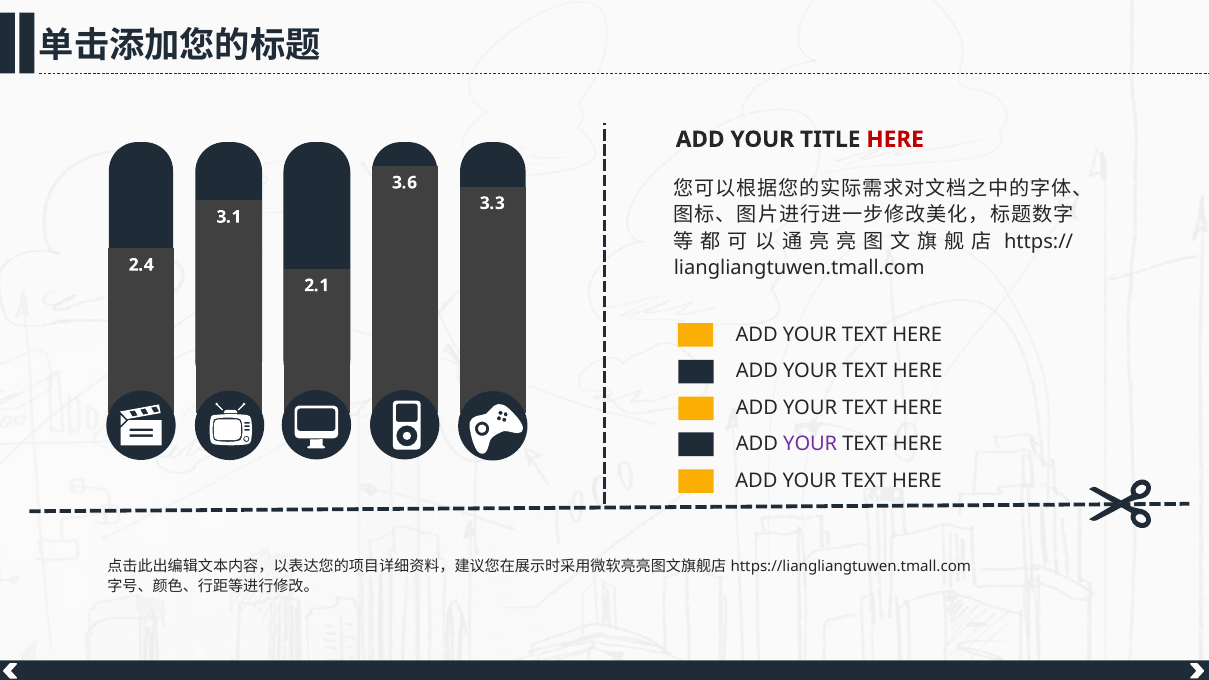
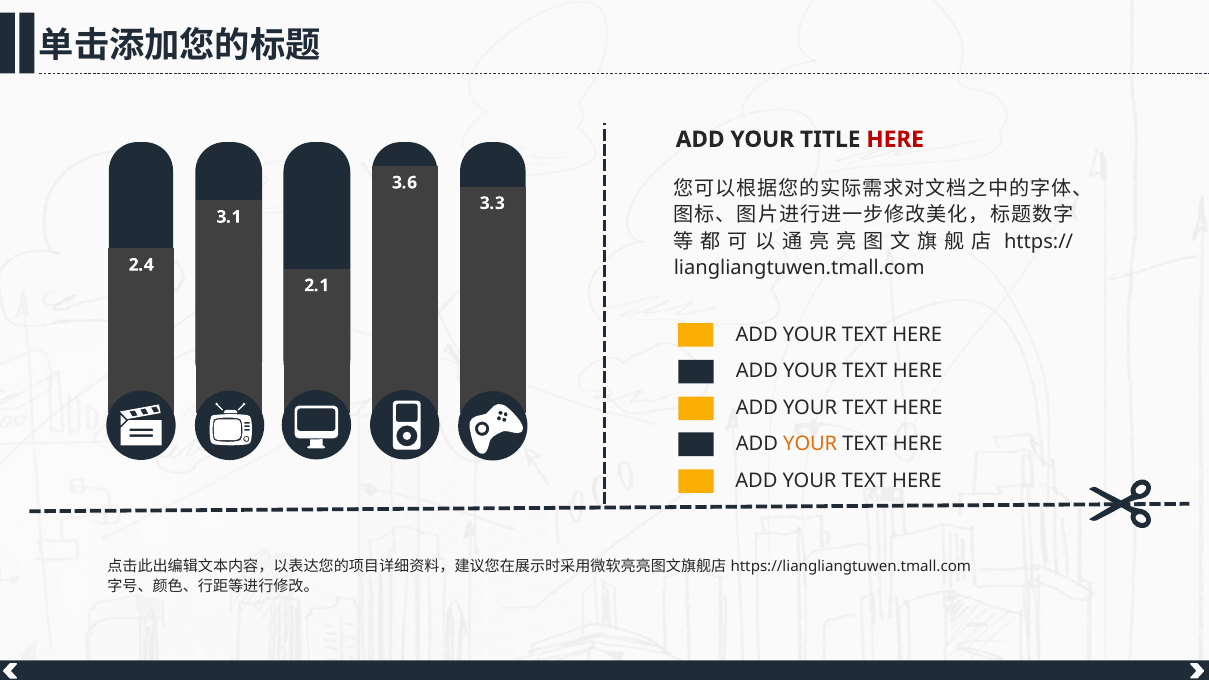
YOUR colour: purple -> orange (810, 444)
